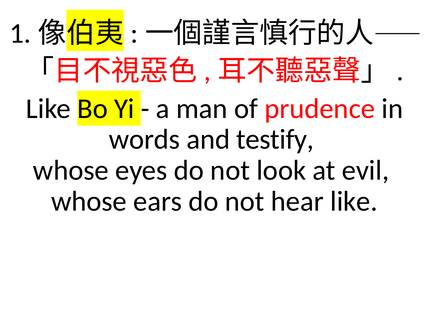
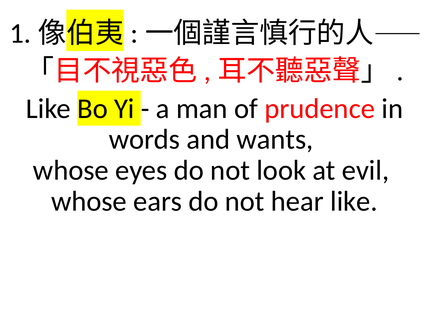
testify: testify -> wants (275, 139)
